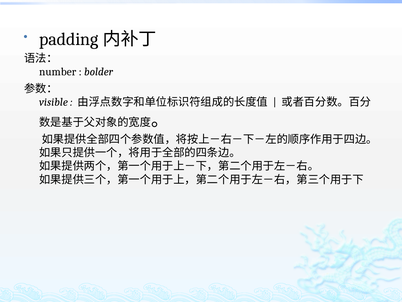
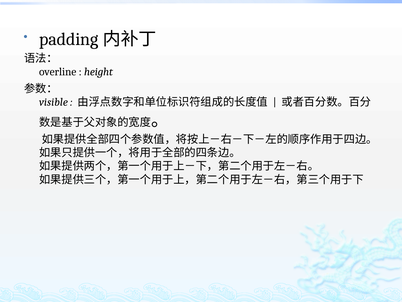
number: number -> overline (58, 72)
bolder: bolder -> height (99, 72)
